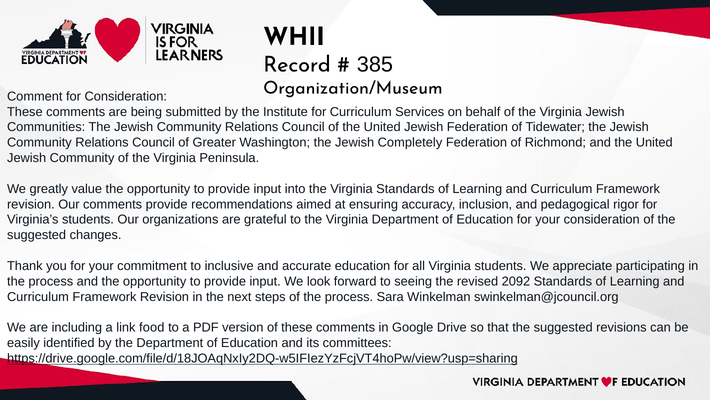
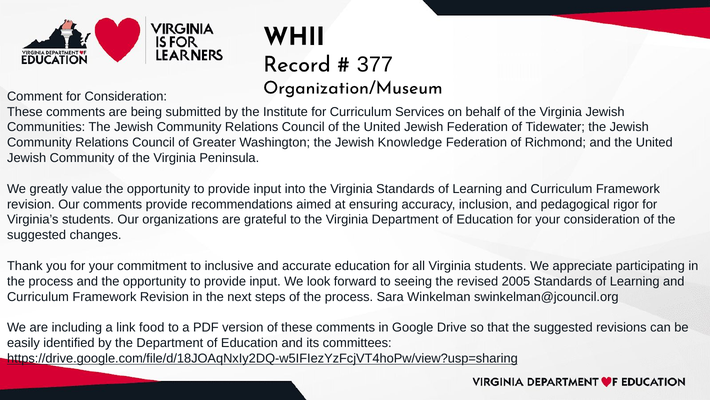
385: 385 -> 377 (375, 64)
Completely: Completely -> Knowledge (410, 142)
2092: 2092 -> 2005 (516, 281)
